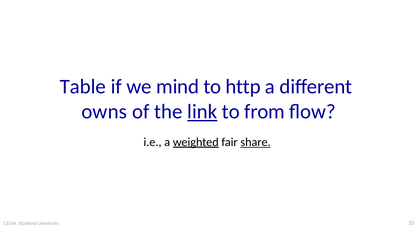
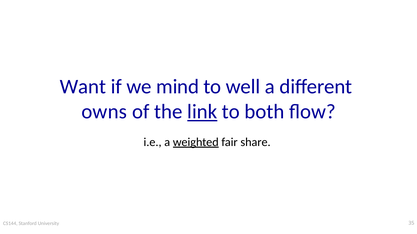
Table: Table -> Want (83, 87)
http: http -> well (243, 87)
from: from -> both (264, 112)
share underline: present -> none (256, 142)
